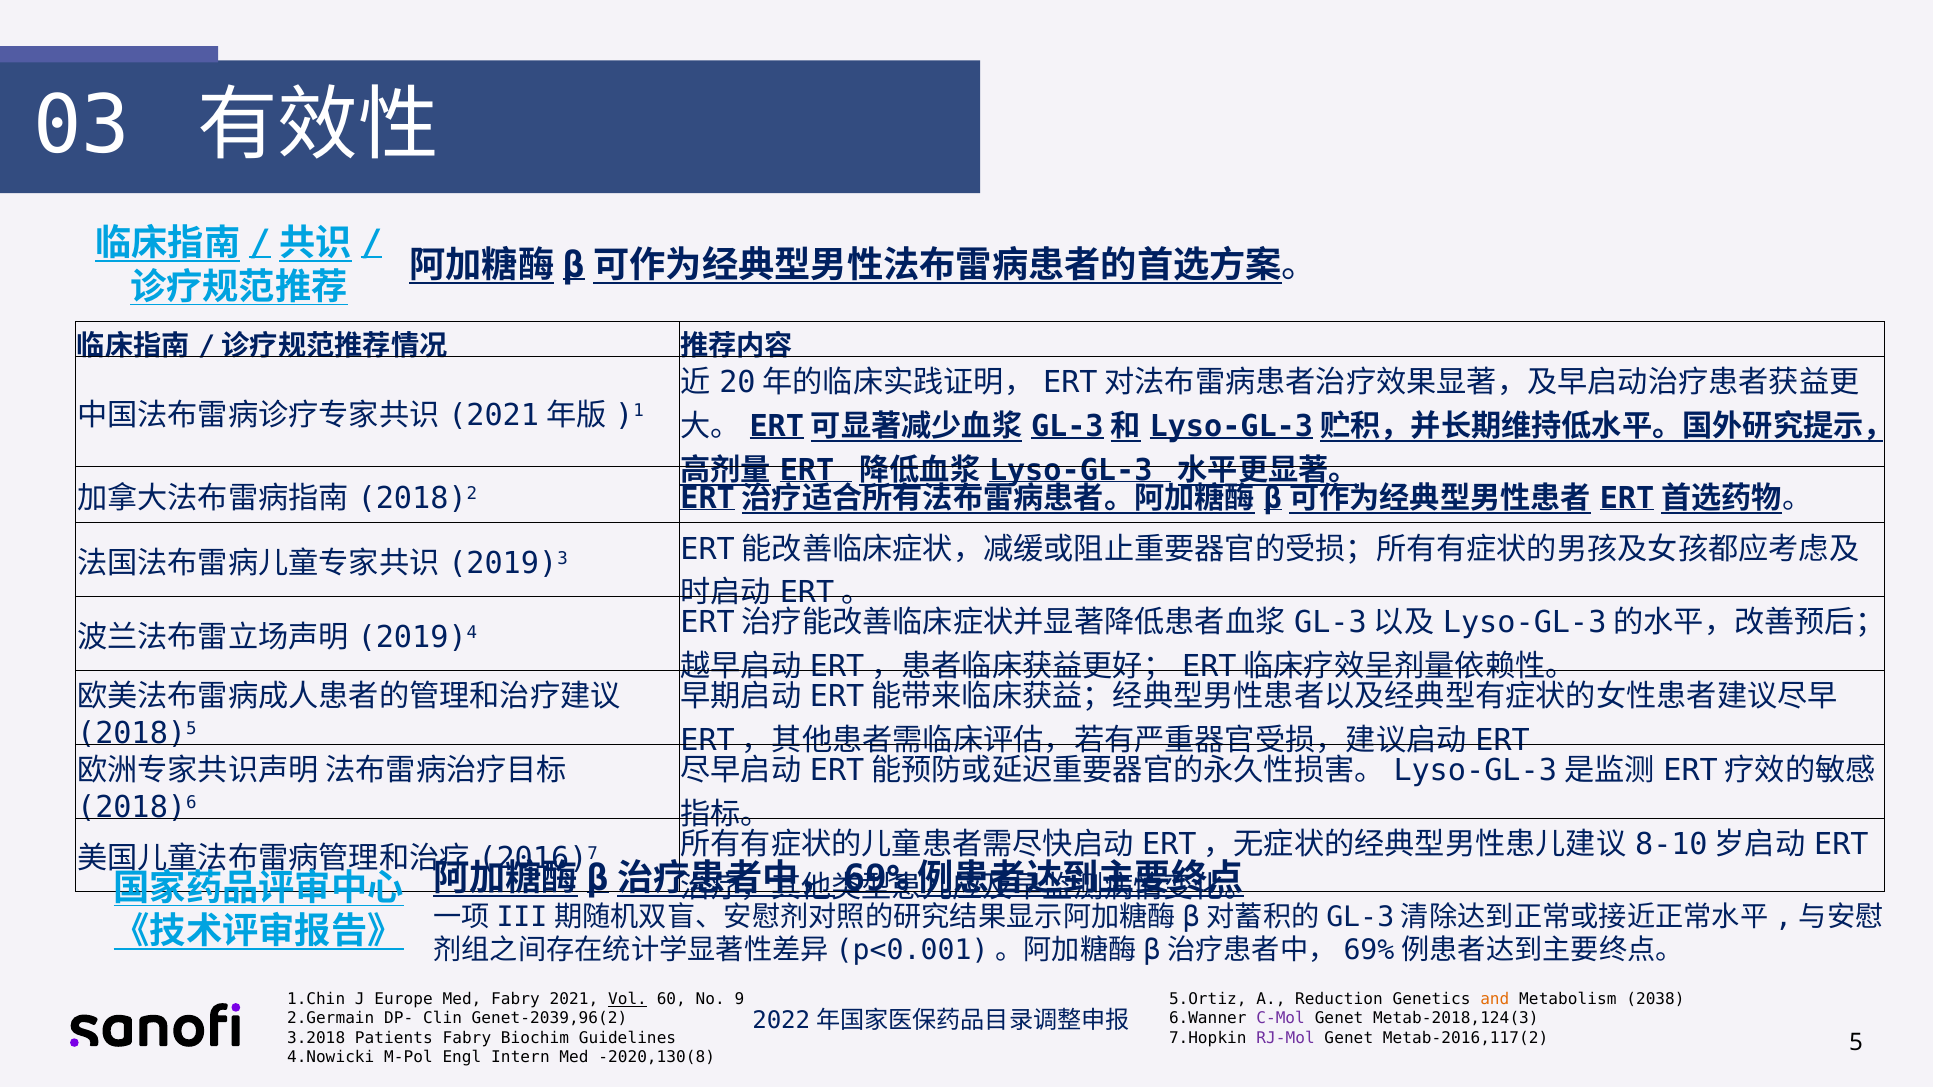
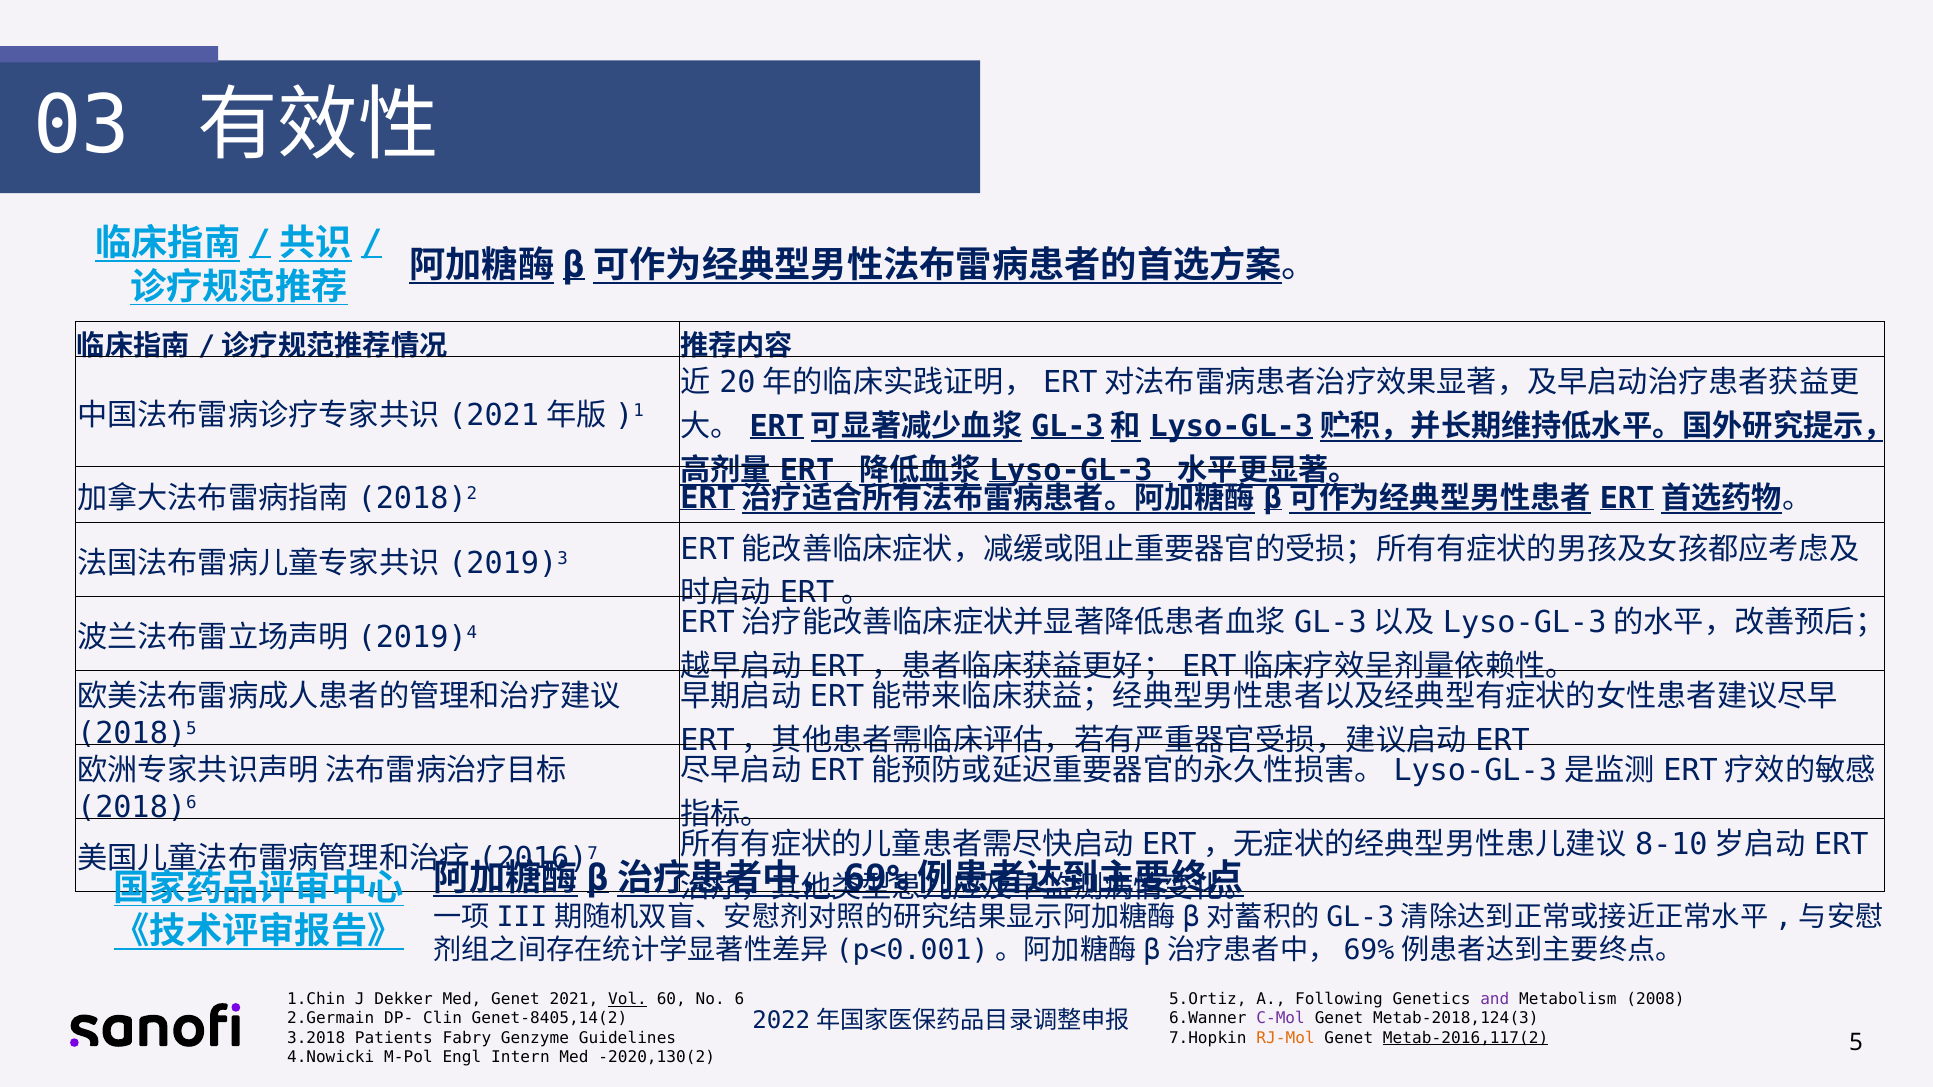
Europe: Europe -> Dekker (404, 999)
Med Fabry: Fabry -> Genet (516, 999)
9: 9 -> 6 (739, 999)
Reduction: Reduction -> Following (1339, 999)
and colour: orange -> purple (1495, 999)
2038: 2038 -> 2008 (1655, 999)
Genet-2039,96(2: Genet-2039,96(2 -> Genet-8405,14(2 (550, 1019)
Biochim: Biochim -> Genzyme (535, 1038)
RJ-Mol colour: purple -> orange (1286, 1038)
Metab-2016,117(2 underline: none -> present (1466, 1038)
-2020,130(8: -2020,130(8 -> -2020,130(2 (657, 1057)
